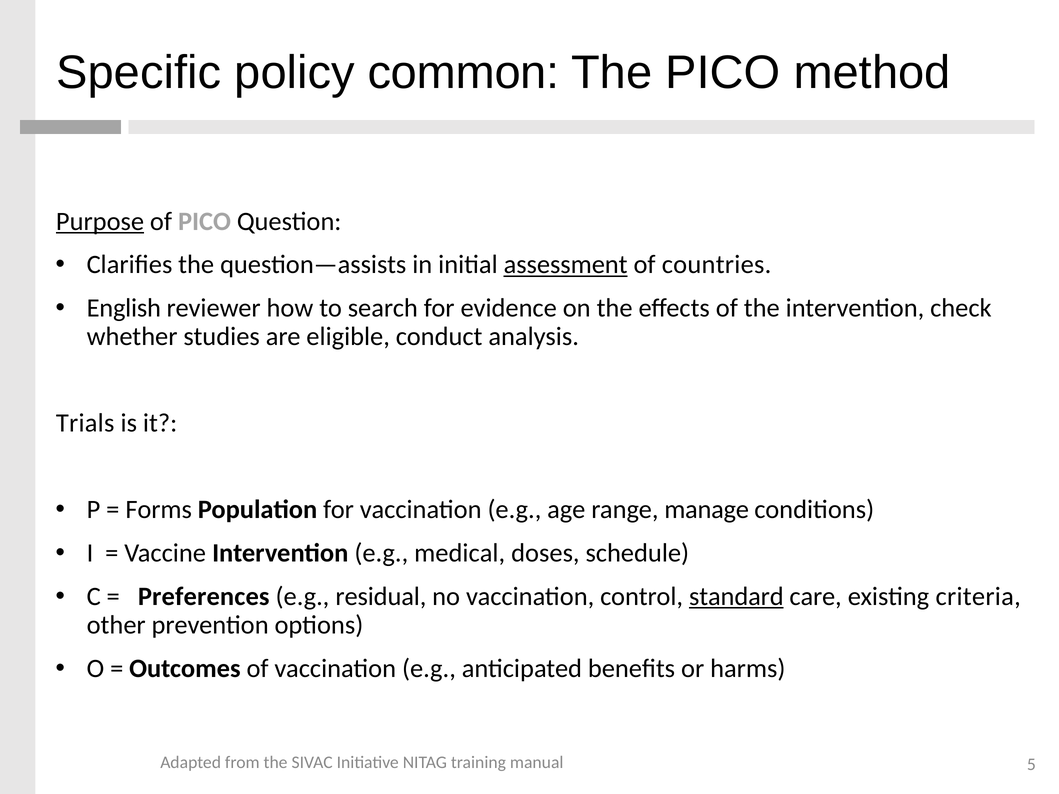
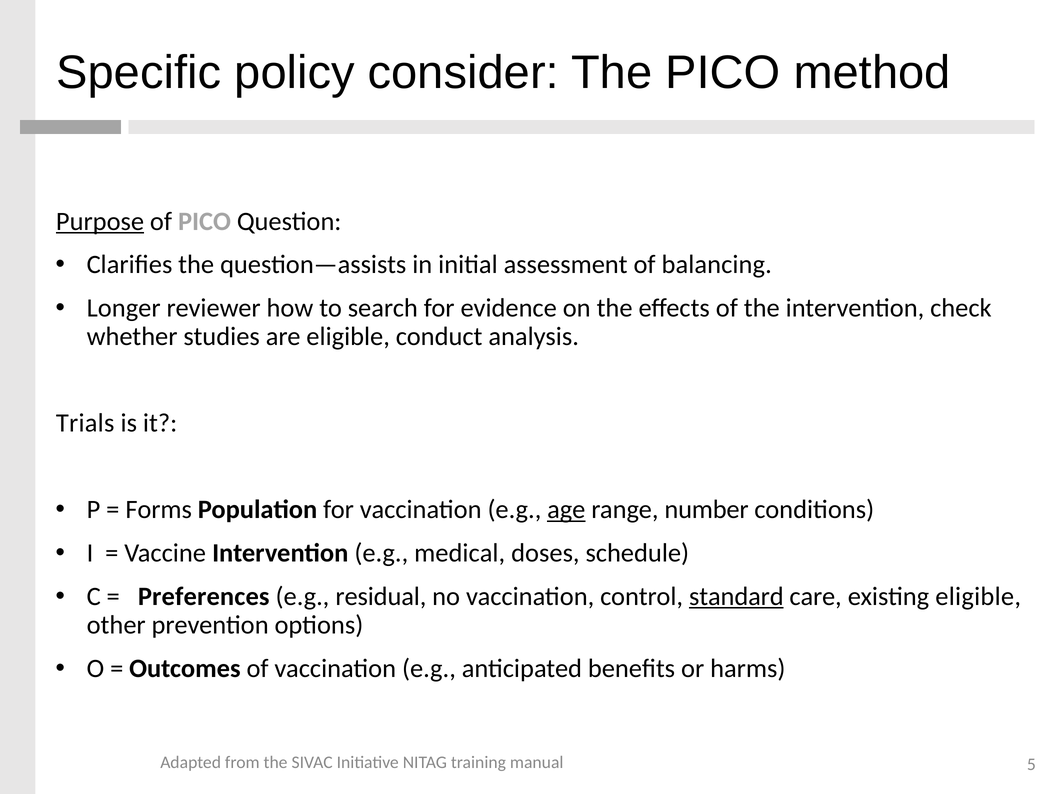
common: common -> consider (463, 73)
assessment underline: present -> none (566, 265)
countries: countries -> balancing (717, 265)
English: English -> Longer (124, 308)
age underline: none -> present (566, 510)
manage: manage -> number (707, 510)
existing criteria: criteria -> eligible (978, 597)
